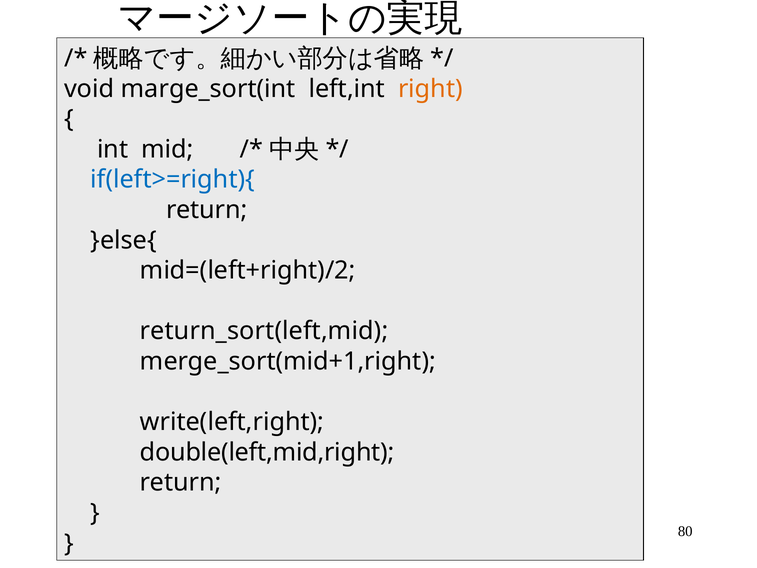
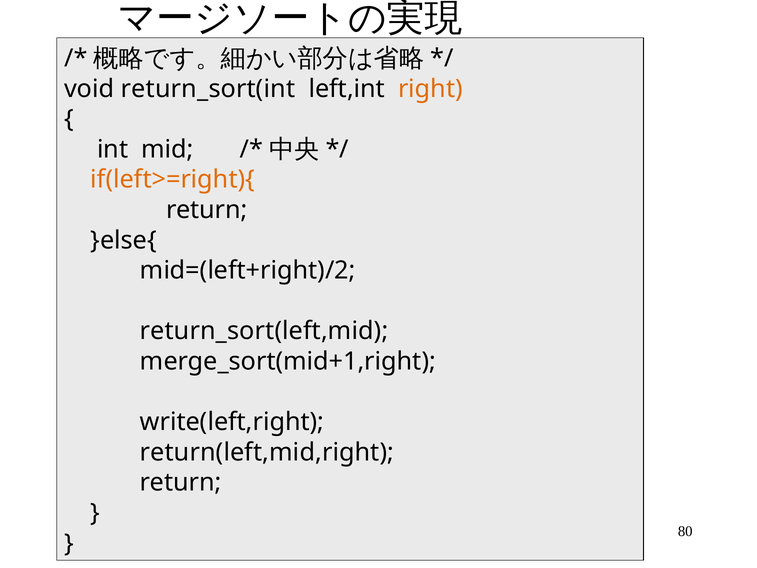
marge_sort(int: marge_sort(int -> return_sort(int (208, 89)
if(left>=right){ colour: blue -> orange (173, 180)
double(left,mid,right: double(left,mid,right -> return(left,mid,right (267, 452)
